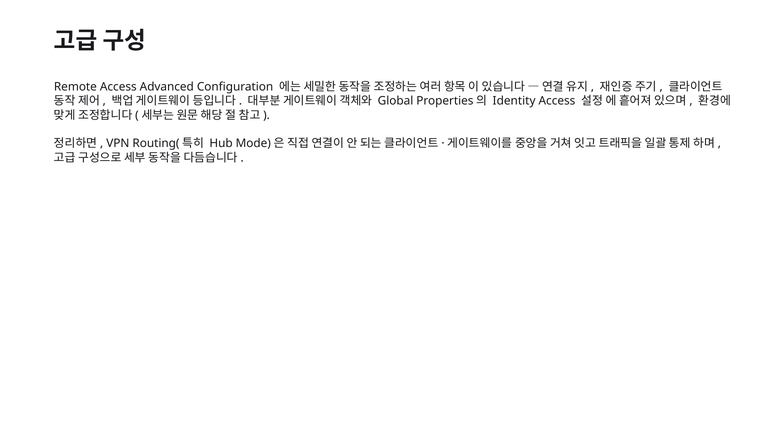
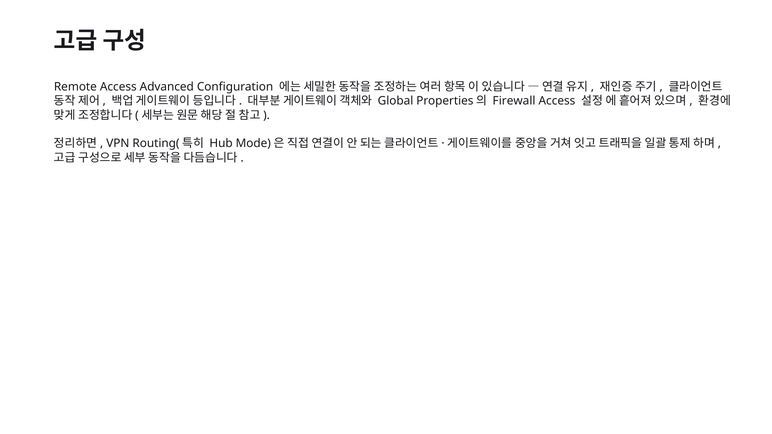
Identity: Identity -> Firewall (514, 101)
